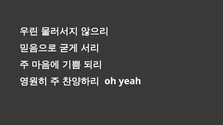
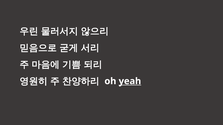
yeah underline: none -> present (130, 81)
